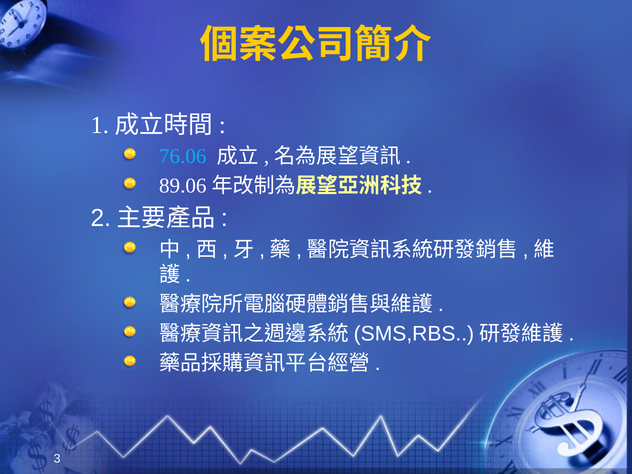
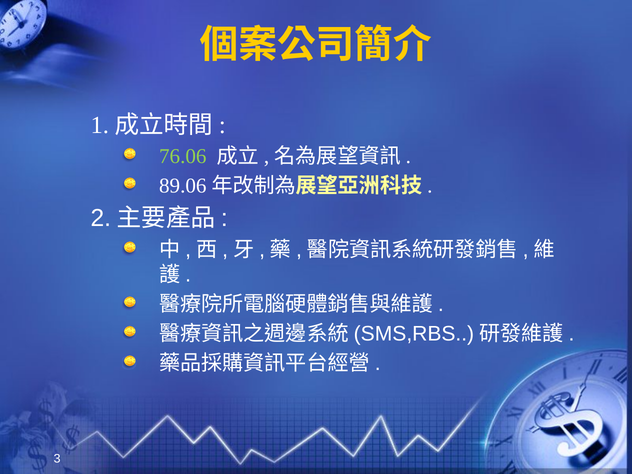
76.06 colour: light blue -> light green (183, 156)
